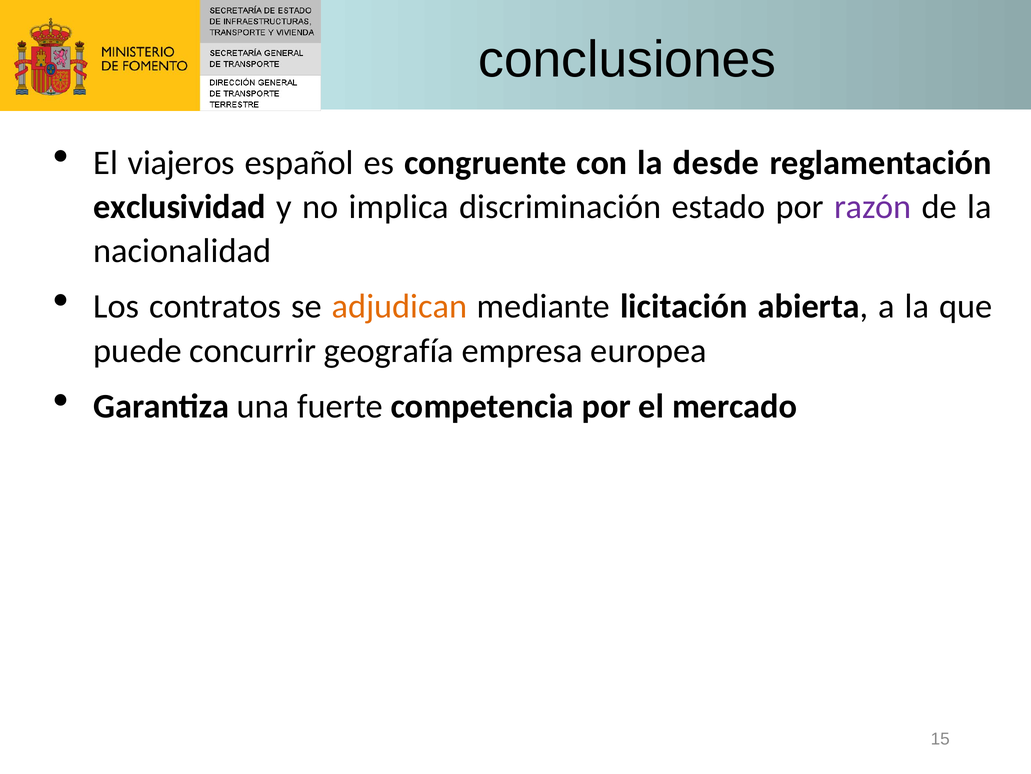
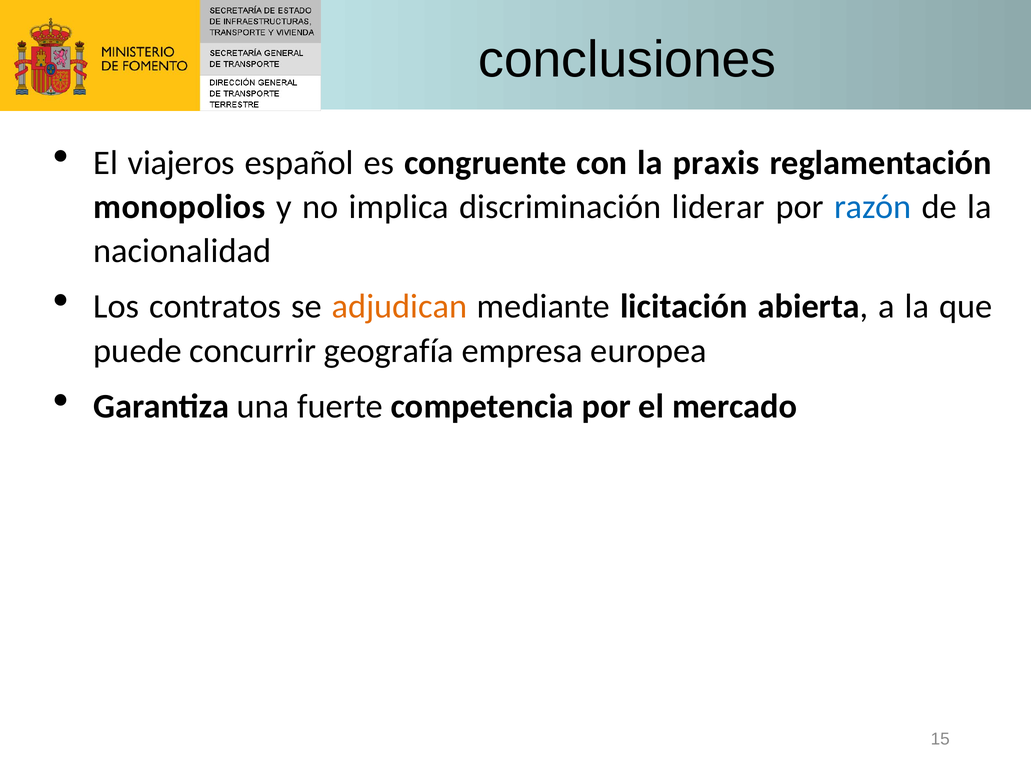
desde: desde -> praxis (716, 163)
exclusividad: exclusividad -> monopolios (179, 207)
estado: estado -> liderar (718, 207)
razón colour: purple -> blue (873, 207)
